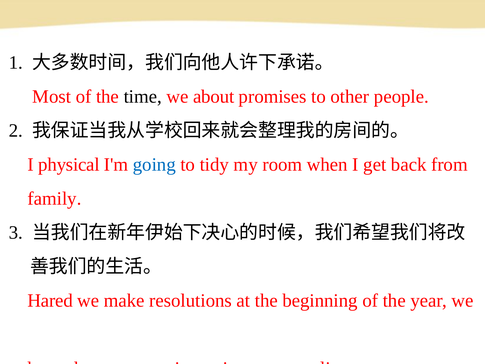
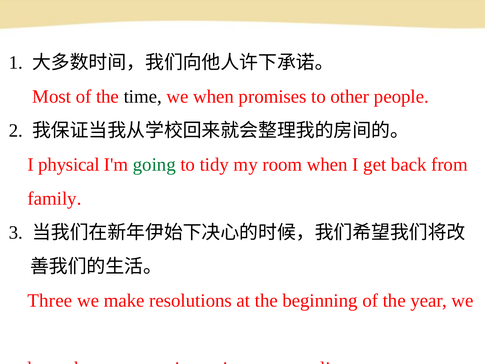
we about: about -> when (214, 97)
going colour: blue -> green (154, 165)
Hared: Hared -> Three (50, 300)
